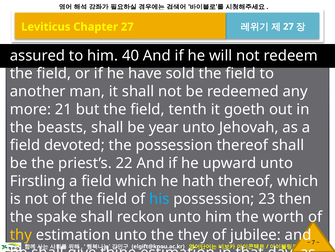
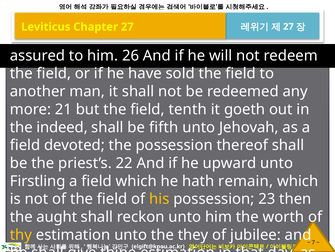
40: 40 -> 26 (131, 55)
beasts: beasts -> indeed (62, 127)
year: year -> fifth (164, 127)
hath thereof: thereof -> remain (246, 181)
his colour: light blue -> yellow (159, 198)
spake: spake -> aught (57, 216)
